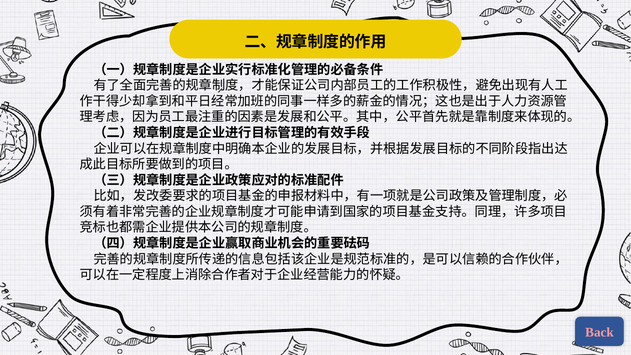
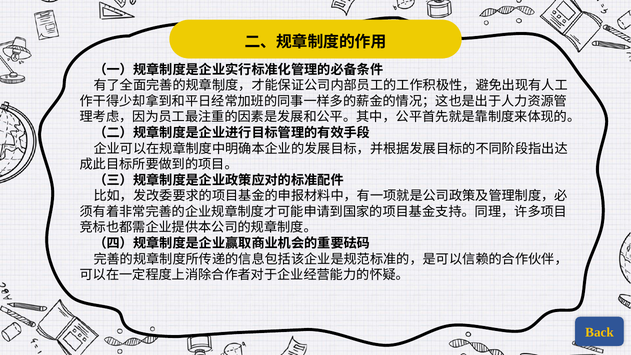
Back colour: pink -> yellow (600, 332)
